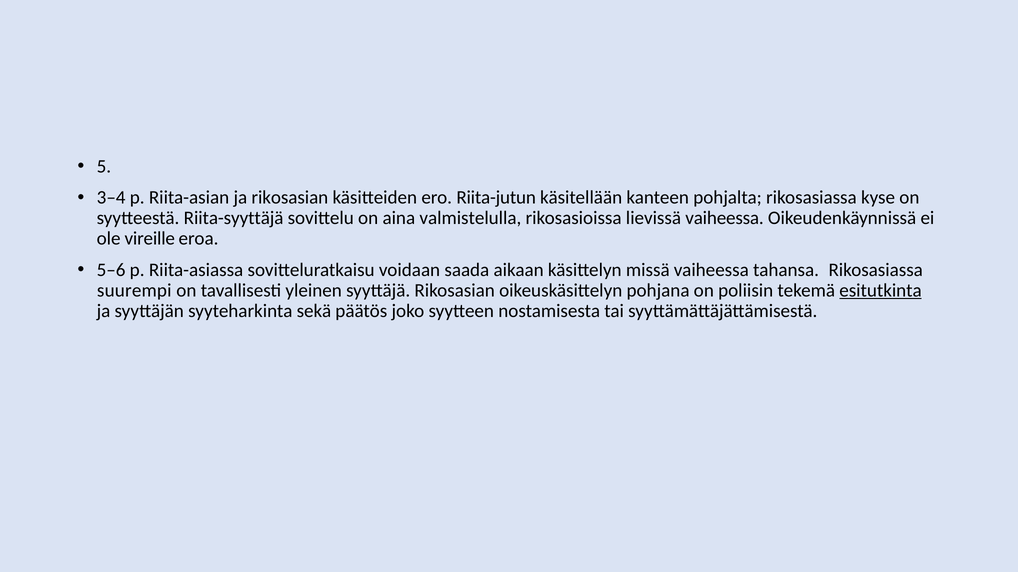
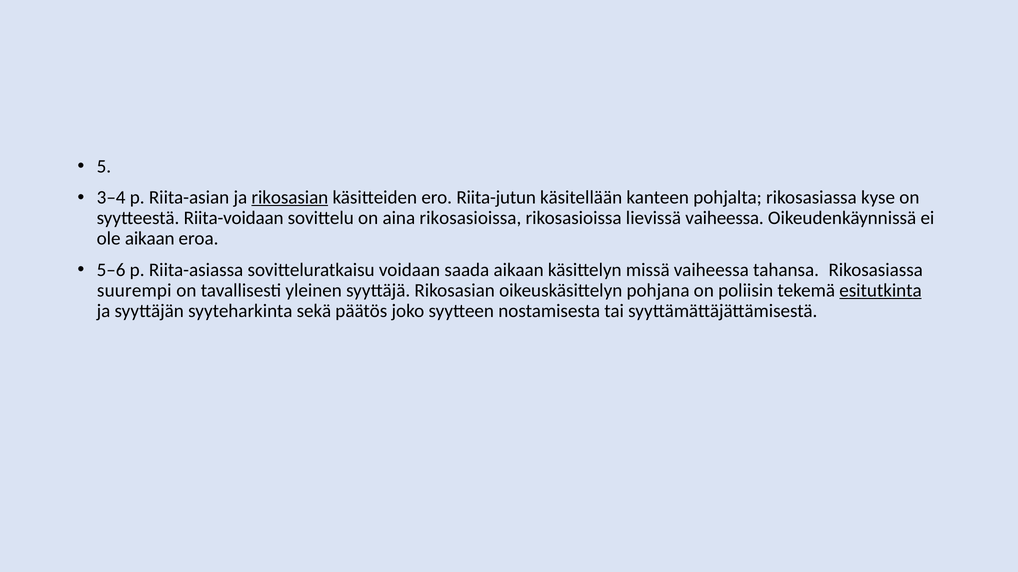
rikosasian underline: none -> present (290, 198)
Riita-syyttäjä: Riita-syyttäjä -> Riita-voidaan (234, 218)
aina valmistelulla: valmistelulla -> rikosasioissa (470, 218)
ole vireille: vireille -> aikaan (150, 239)
